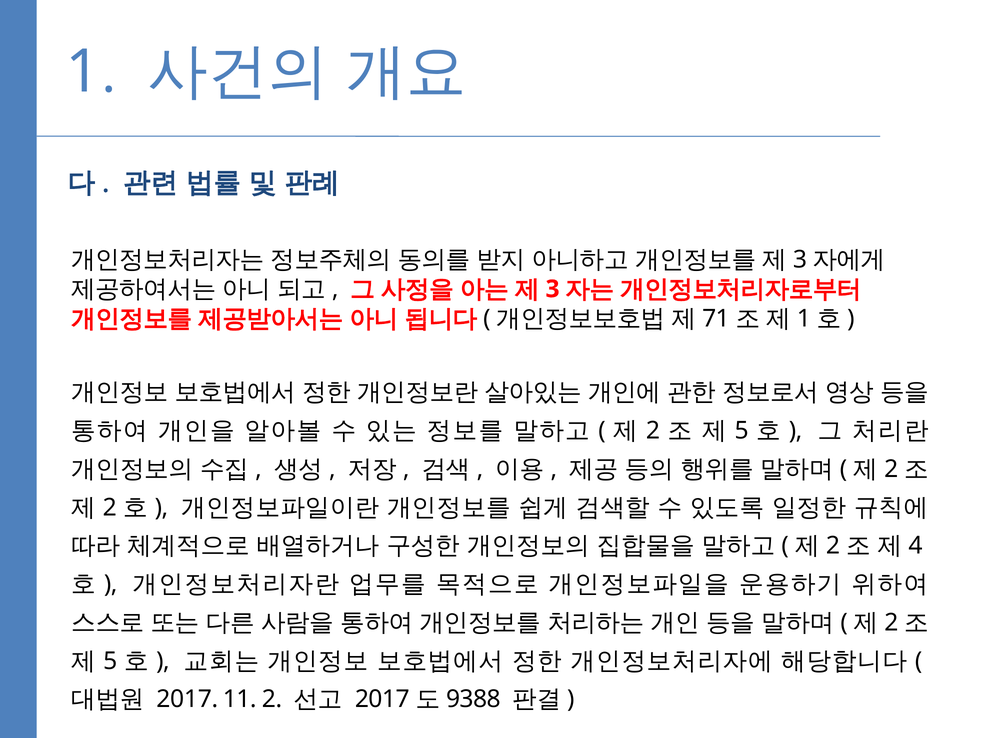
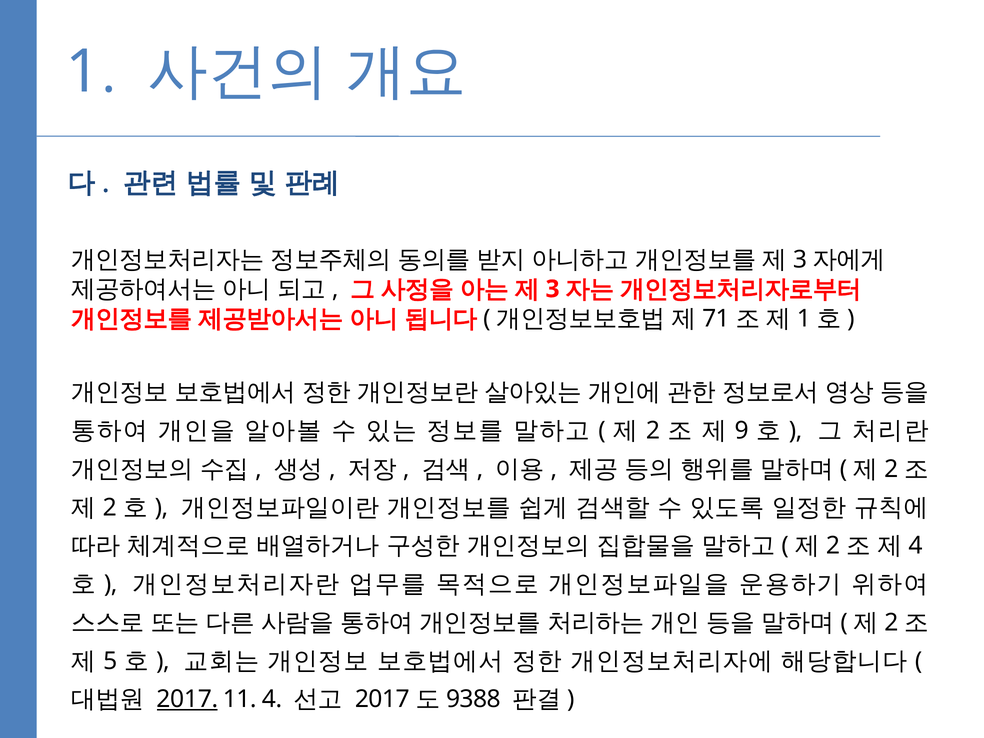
5: 5 -> 9 (742, 431)
2017 underline: none -> present (187, 699)
11 2: 2 -> 4 (272, 699)
